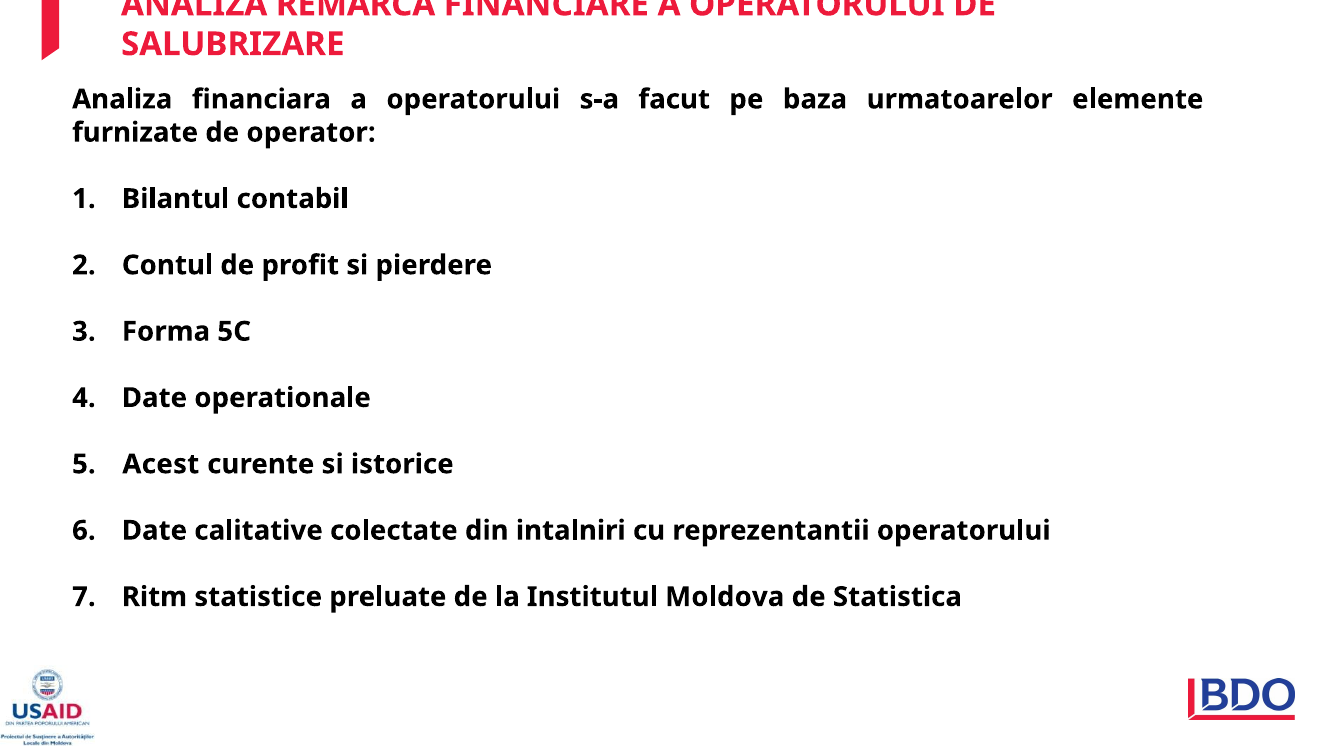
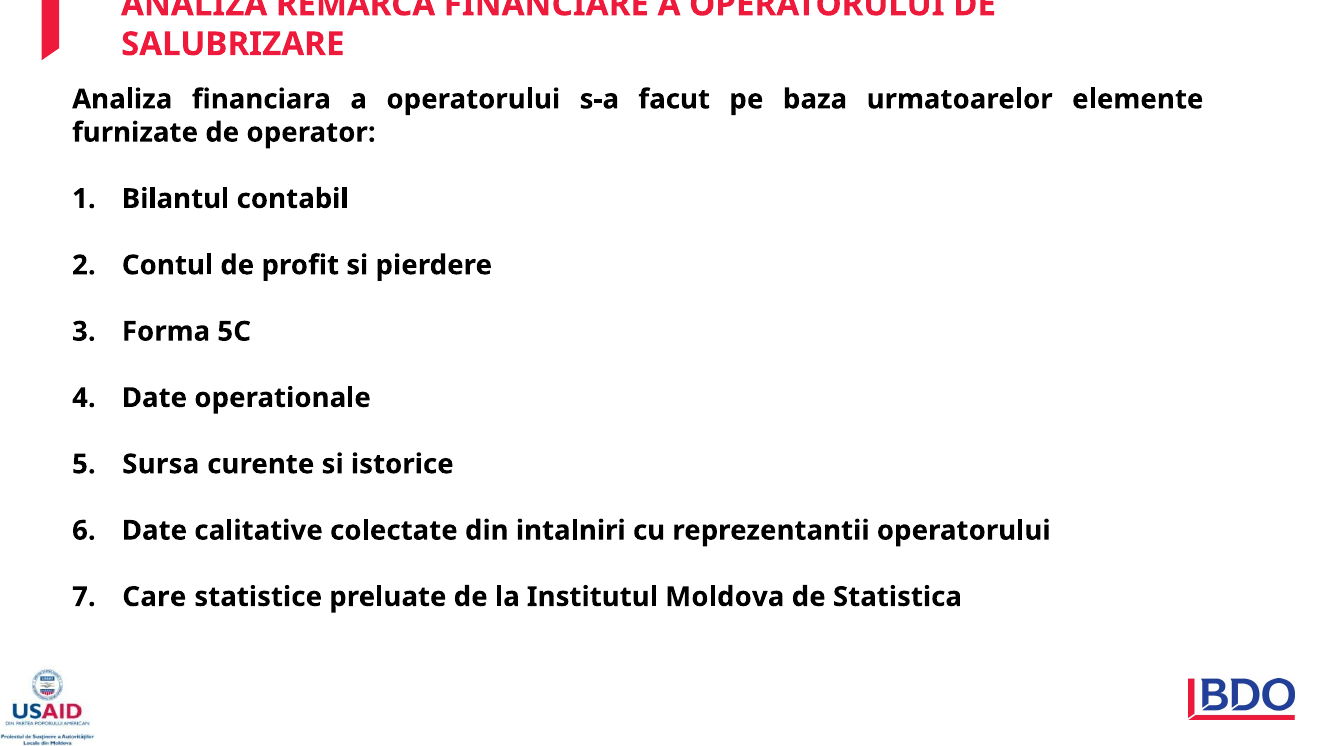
Acest: Acest -> Sursa (161, 464)
Ritm: Ritm -> Care (154, 597)
